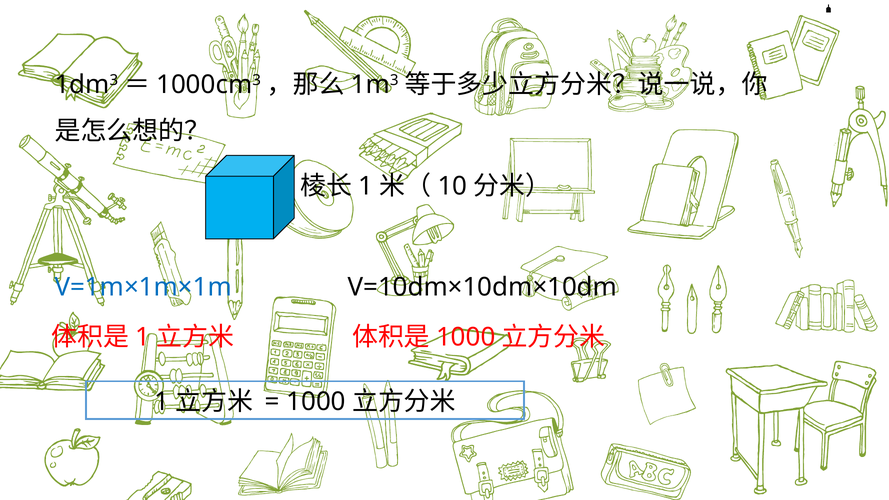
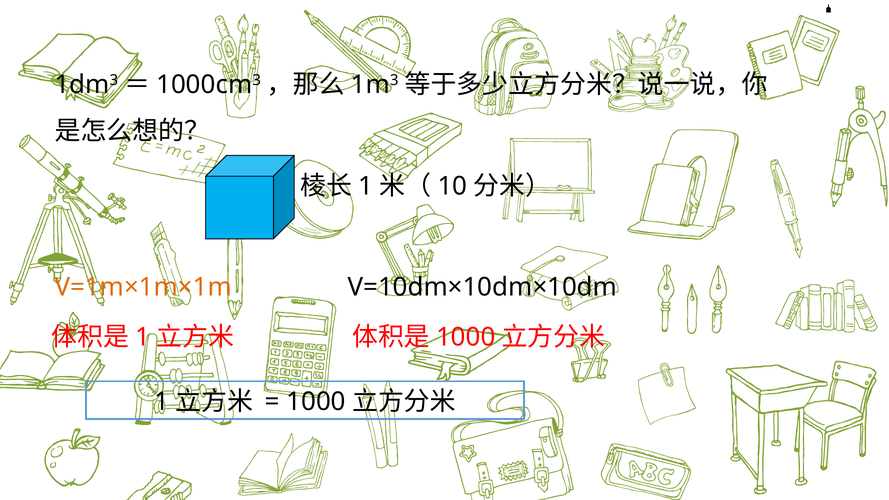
V=1m×1m×1m colour: blue -> orange (143, 287)
